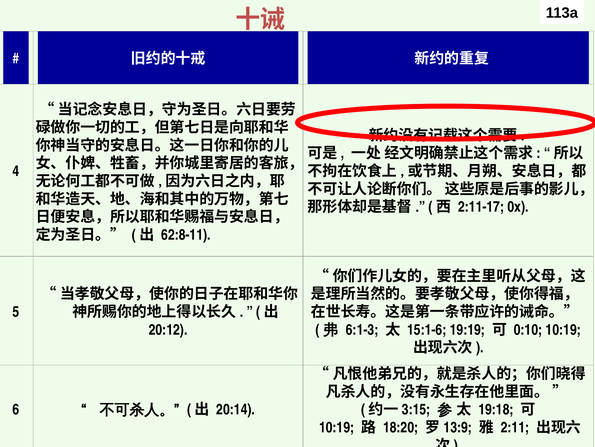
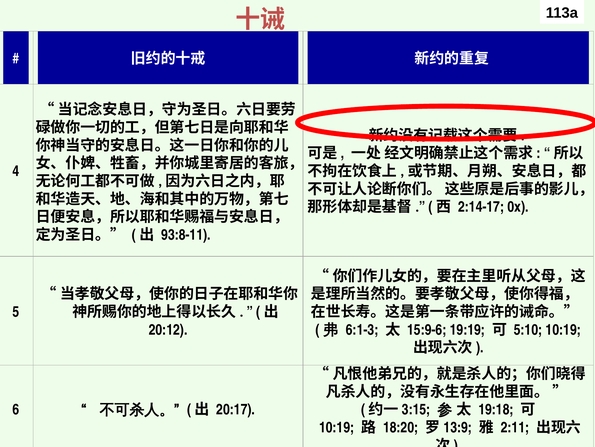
2:11-17: 2:11-17 -> 2:14-17 (481, 207)
62:8-11: 62:8-11 -> 93:8-11 (186, 235)
15:1-6: 15:1-6 -> 15:9-6 (427, 329)
0:10: 0:10 -> 5:10 (528, 329)
20:14: 20:14 -> 20:17 (236, 409)
